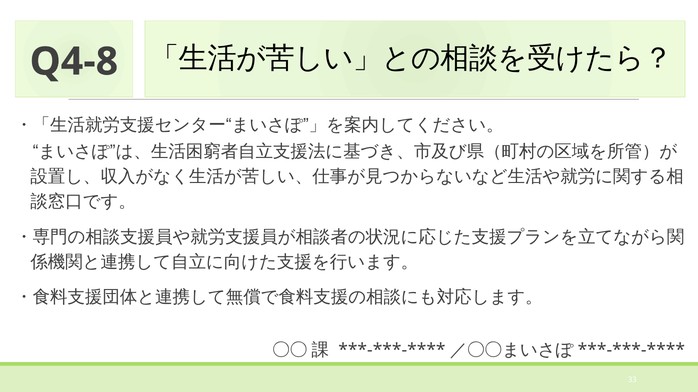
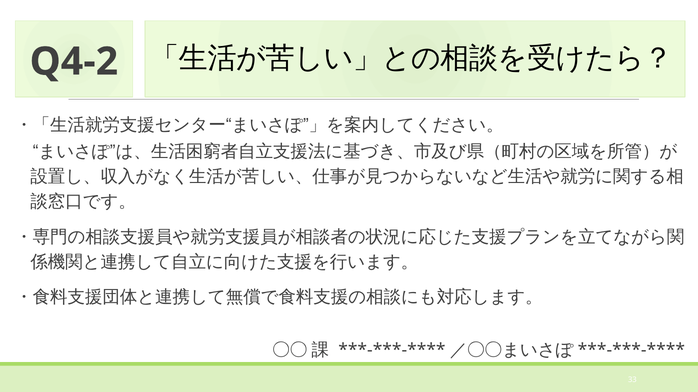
Q4-8: Q4-8 -> Q4-2 (74, 62)
